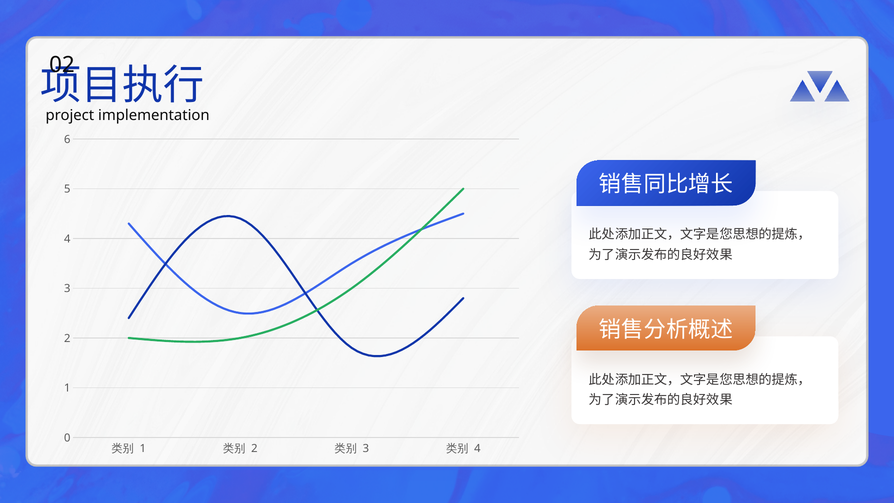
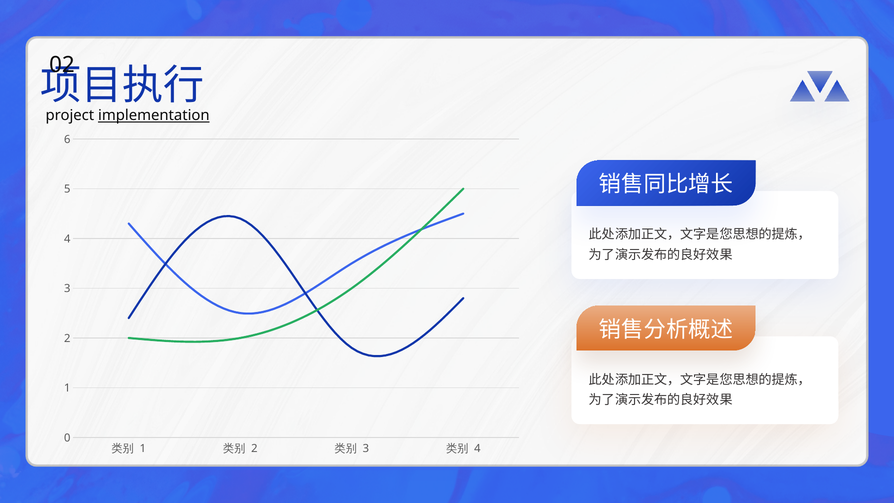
implementation underline: none -> present (154, 115)
